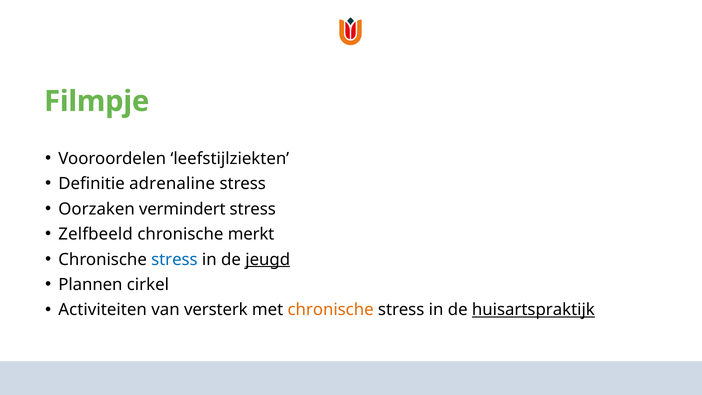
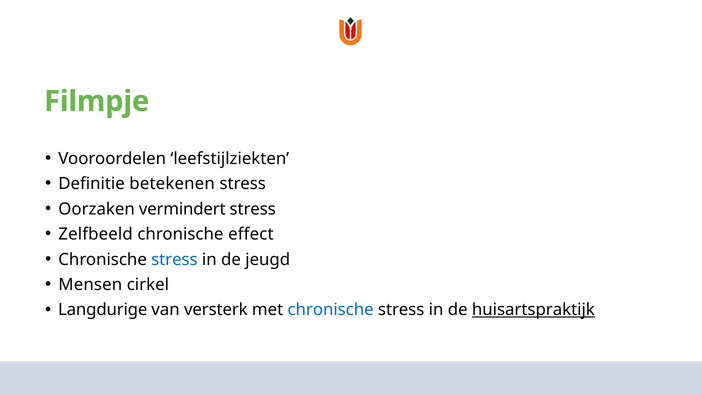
adrenaline: adrenaline -> betekenen (172, 184)
merkt: merkt -> effect (251, 234)
jeugd underline: present -> none (268, 259)
Plannen: Plannen -> Mensen (90, 285)
Activiteiten: Activiteiten -> Langdurige (103, 310)
chronische colour: orange -> blue (331, 310)
